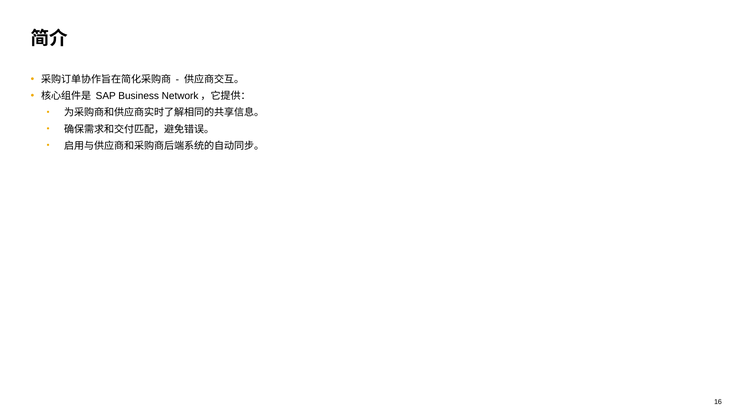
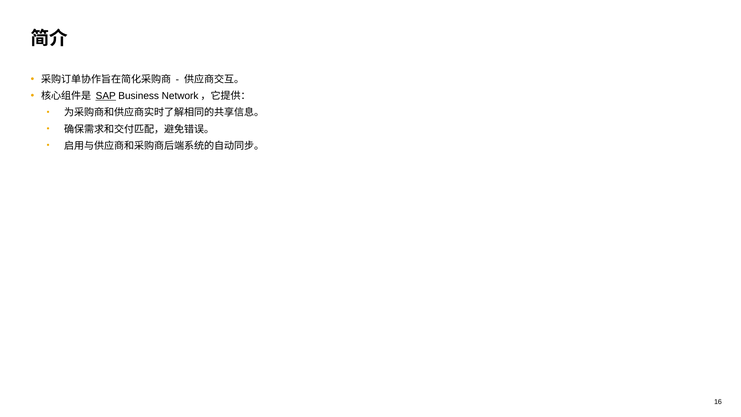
SAP underline: none -> present (106, 96)
